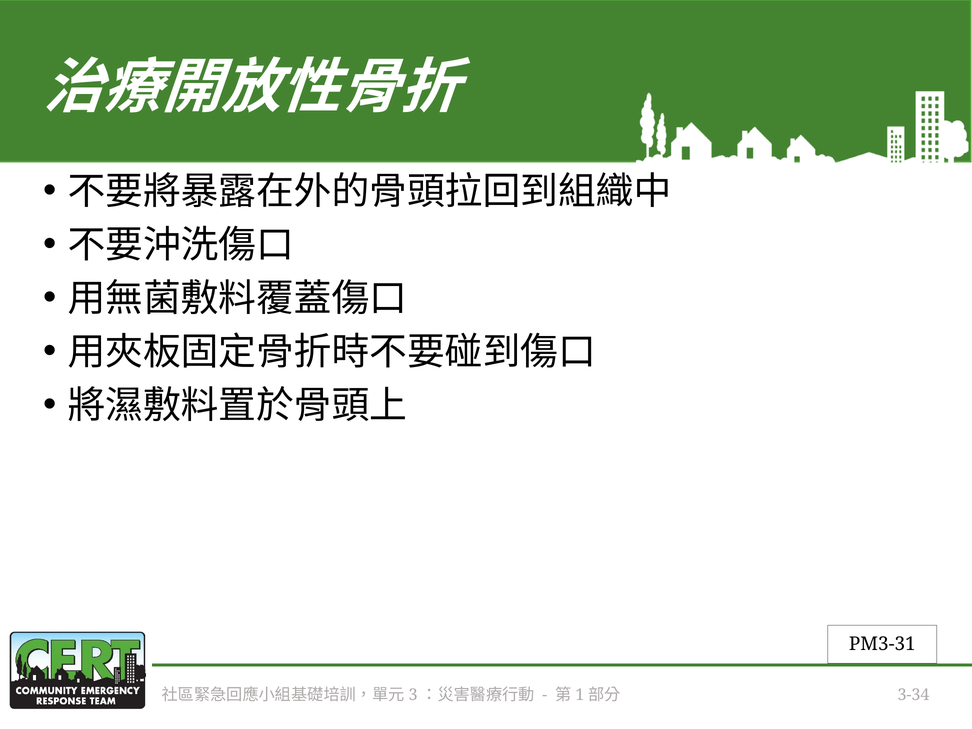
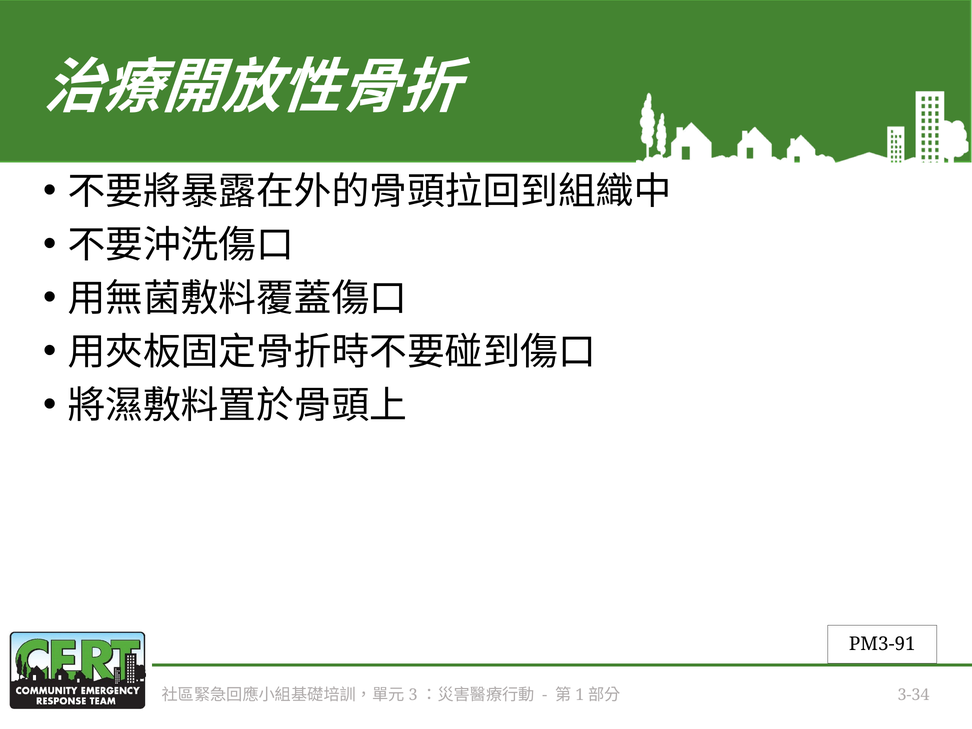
PM3-31: PM3-31 -> PM3-91 (882, 644)
